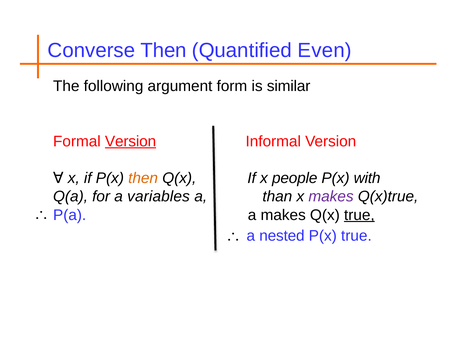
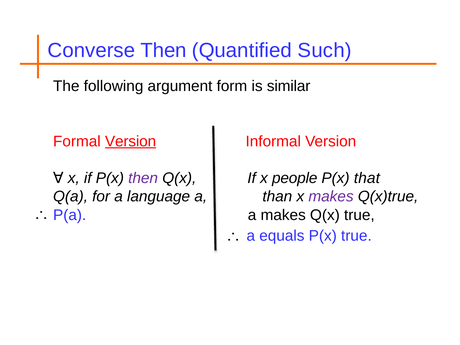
Even: Even -> Such (325, 50)
then colour: orange -> purple (143, 178)
with: with -> that (367, 178)
variables: variables -> language (159, 197)
true underline: present -> none (359, 215)
nested: nested -> equals (282, 236)
